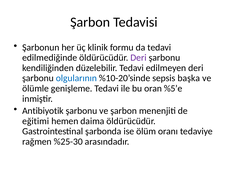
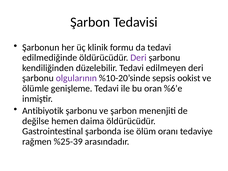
olgularının colour: blue -> purple (76, 78)
başka: başka -> ookist (189, 78)
%5’e: %5’e -> %6’e (173, 88)
eğitimi: eğitimi -> değilse (36, 121)
%25-30: %25-30 -> %25-39 (68, 142)
